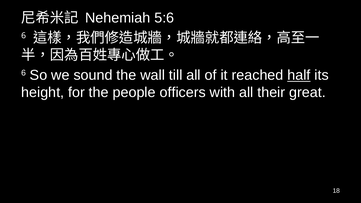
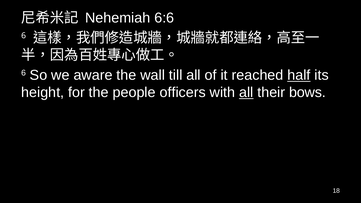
5:6: 5:6 -> 6:6 (164, 18)
sound: sound -> aware (93, 75)
all underline: none -> present (246, 92)
great: great -> bows (308, 92)
